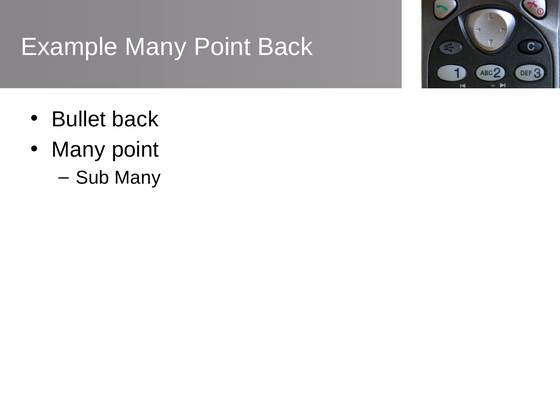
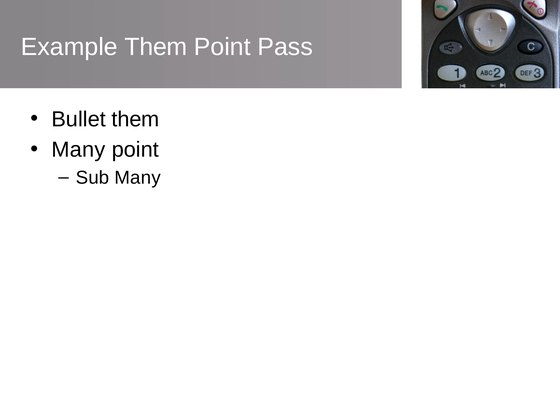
Example Many: Many -> Them (156, 47)
Point Back: Back -> Pass (285, 47)
Bullet back: back -> them (136, 119)
